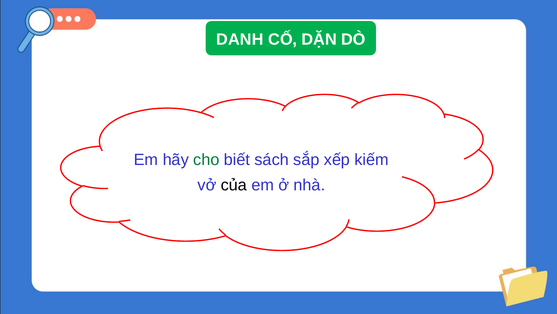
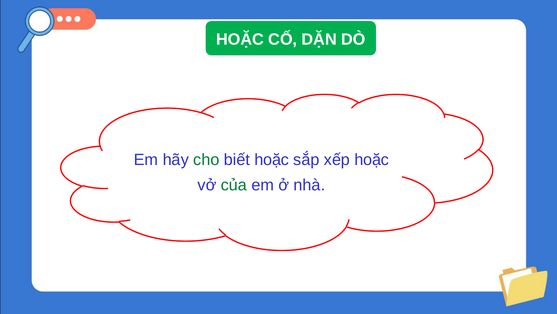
DANH: DANH -> HOẶC (240, 39)
biết sách: sách -> hoặc (272, 159)
xếp kiếm: kiếm -> hoặc (372, 159)
của colour: black -> green (234, 185)
